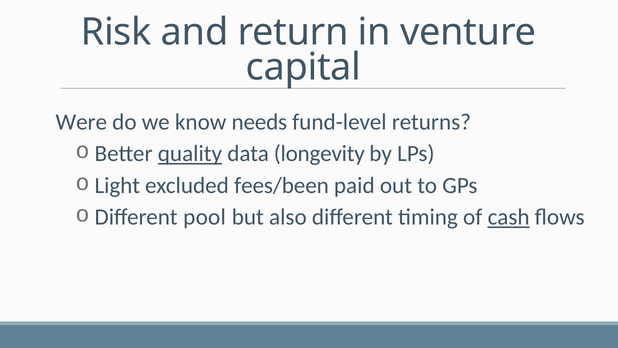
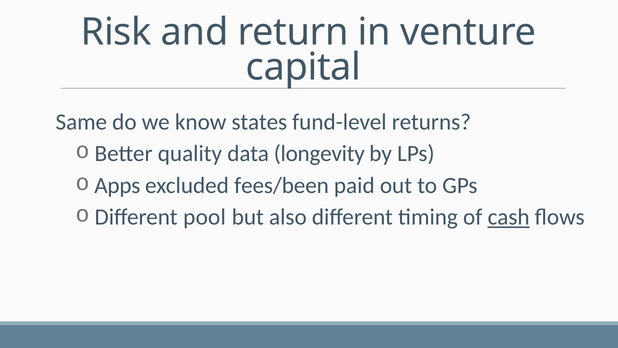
Were: Were -> Same (81, 122)
needs: needs -> states (259, 122)
quality underline: present -> none (190, 154)
Light: Light -> Apps (117, 185)
